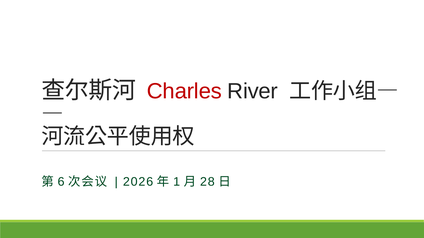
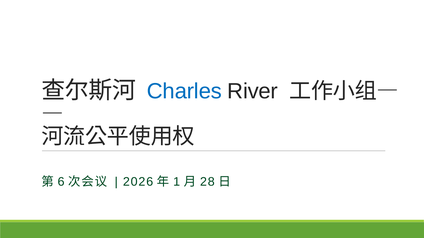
Charles colour: red -> blue (184, 92)
